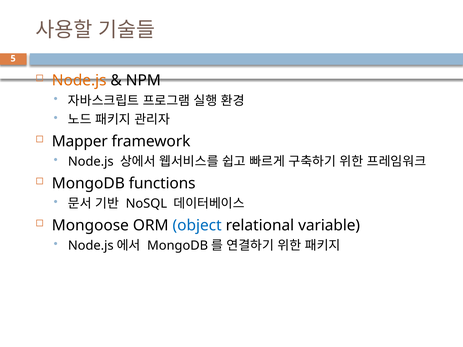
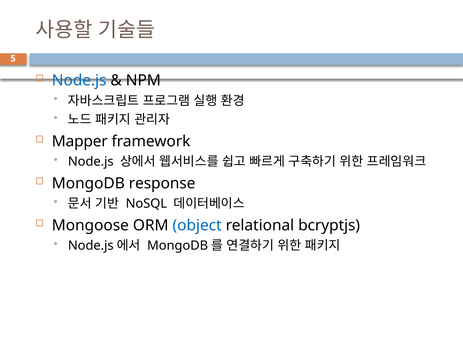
Node.js colour: orange -> blue (79, 81)
functions: functions -> response (162, 183)
variable: variable -> bcryptjs (329, 225)
